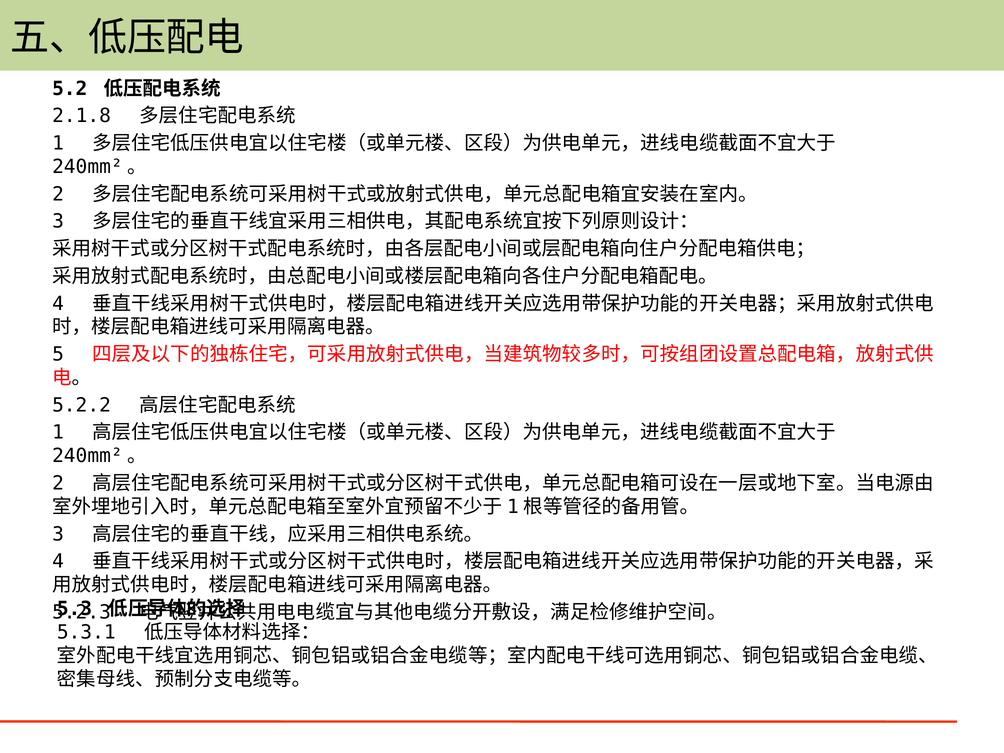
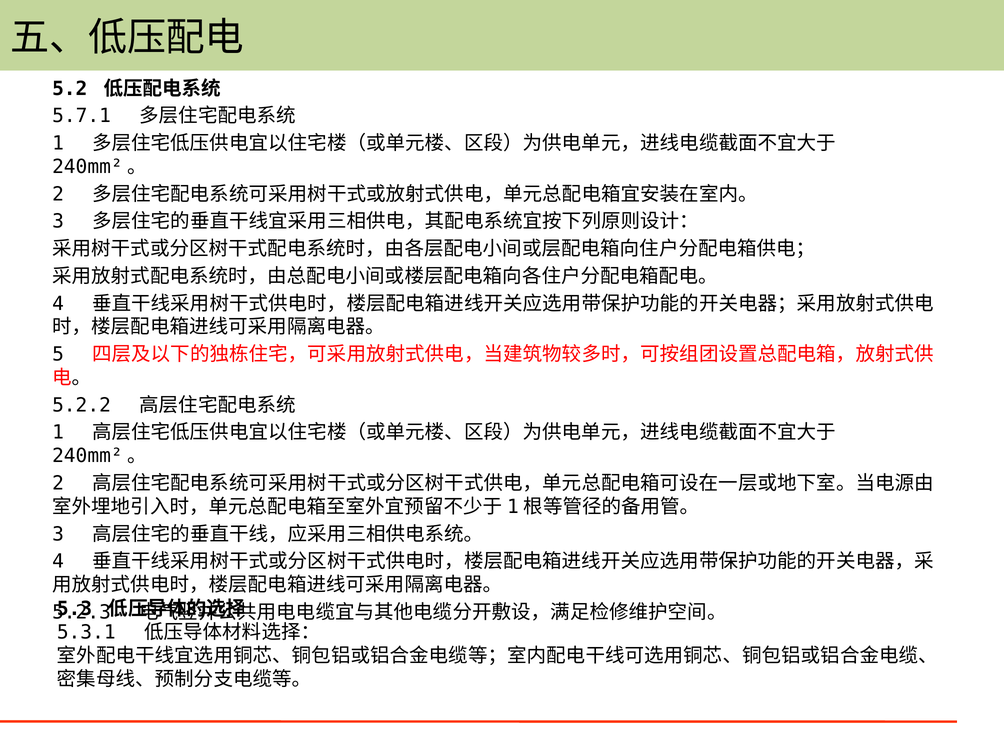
2.1.8: 2.1.8 -> 5.7.1 (82, 116)
